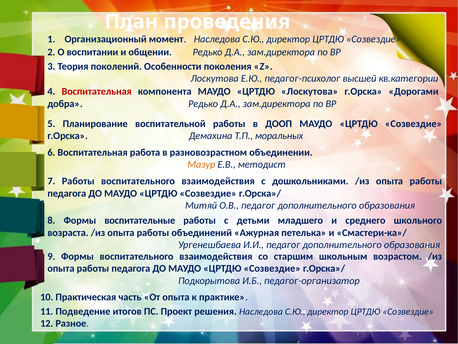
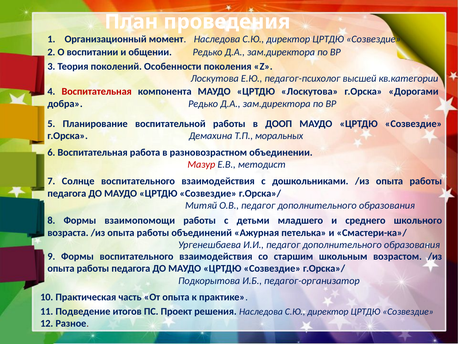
Мазур colour: orange -> red (201, 164)
7 Работы: Работы -> Солнце (78, 181)
воспитательные: воспитательные -> взаимопомощи (140, 220)
